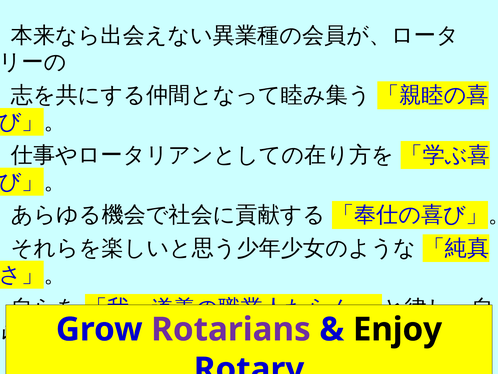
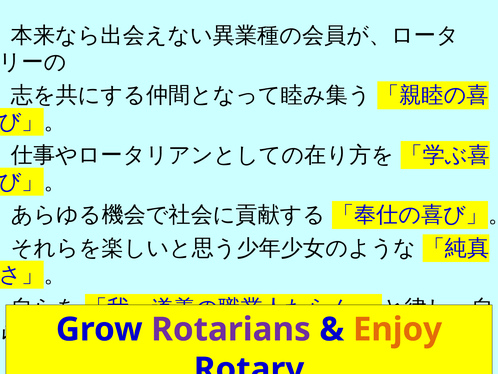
Enjoy colour: black -> orange (397, 329)
